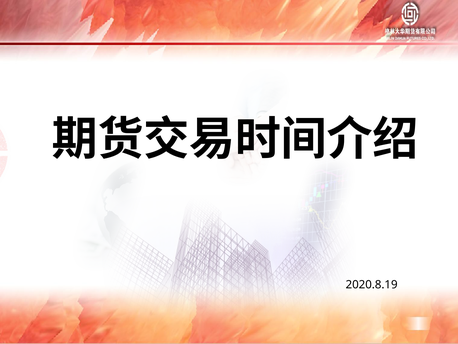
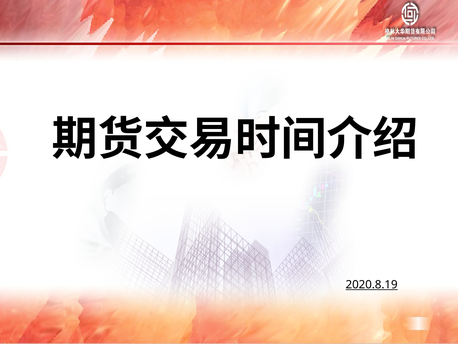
2020.8.19 underline: none -> present (372, 284)
